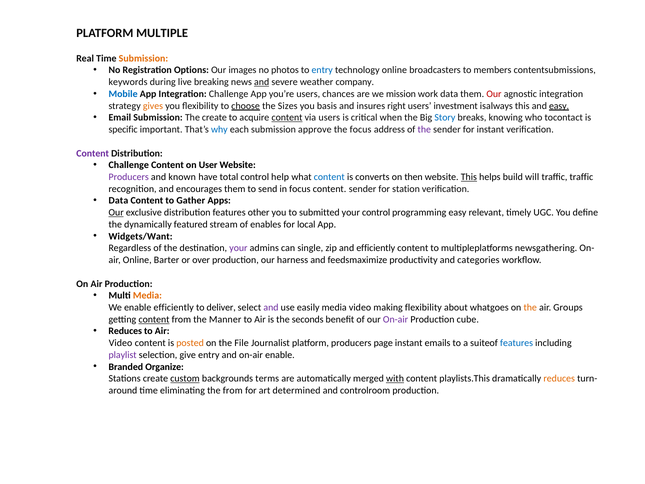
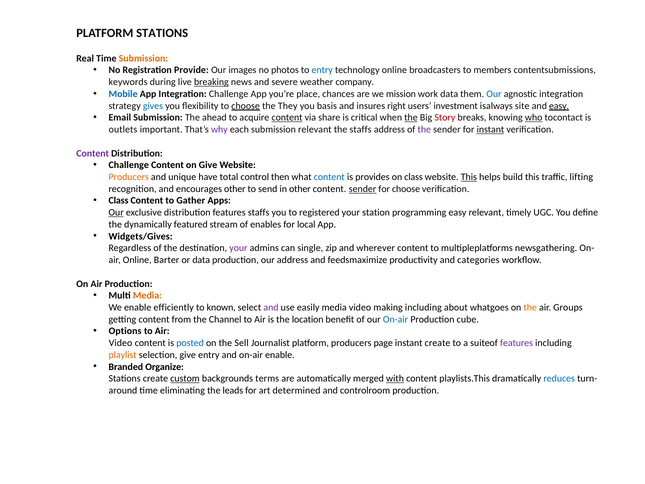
PLATFORM MULTIPLE: MULTIPLE -> STATIONS (162, 33)
Options: Options -> Provide (191, 70)
breaking underline: none -> present (211, 82)
and underline: present -> none (262, 82)
you’re users: users -> place (308, 94)
Our colour: red -> blue (494, 94)
gives colour: orange -> blue (153, 106)
Sizes: Sizes -> They (288, 106)
this: this -> site (522, 106)
The create: create -> ahead (214, 118)
via users: users -> share (329, 118)
the underline: none -> present (411, 118)
Story colour: blue -> red (445, 118)
who underline: none -> present (534, 118)
specific: specific -> outlets (123, 129)
why colour: blue -> purple (219, 129)
submission approve: approve -> relevant (315, 129)
the focus: focus -> staffs (361, 129)
instant underline: none -> present (490, 129)
on User: User -> Give (208, 165)
Producers colour: purple -> orange (129, 177)
known: known -> unique (182, 177)
help: help -> then (280, 177)
converts: converts -> provides (372, 177)
on then: then -> class (414, 177)
build will: will -> this (532, 177)
traffic traffic: traffic -> lifting (581, 177)
encourages them: them -> other (235, 189)
in focus: focus -> other (300, 189)
sender underline: none -> present (363, 189)
for station: station -> choose (406, 189)
Data: Data -> Class (119, 201)
features other: other -> staffs (259, 212)
submitted: submitted -> registered (319, 212)
your control: control -> station (376, 212)
Widgets/Want: Widgets/Want -> Widgets/Gives (141, 236)
and efficiently: efficiently -> wherever (376, 248)
or over: over -> data (201, 260)
our harness: harness -> address (293, 260)
deliver: deliver -> known (221, 307)
making flexibility: flexibility -> including (423, 307)
content underline: present -> none (154, 319)
Manner: Manner -> Channel (225, 319)
seconds: seconds -> location (308, 319)
On-air colour: purple -> blue (396, 319)
Reduces: Reduces -> Options (125, 331)
posted colour: orange -> blue (190, 343)
File: File -> Sell (242, 343)
instant emails: emails -> create (438, 343)
features colour: blue -> purple (517, 343)
playlist colour: purple -> orange (123, 355)
reduces colour: orange -> blue (559, 378)
the from: from -> leads (233, 390)
